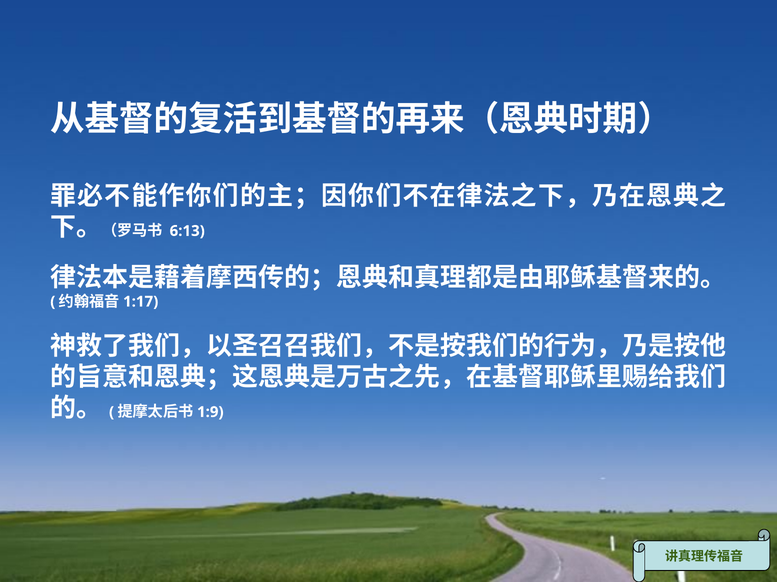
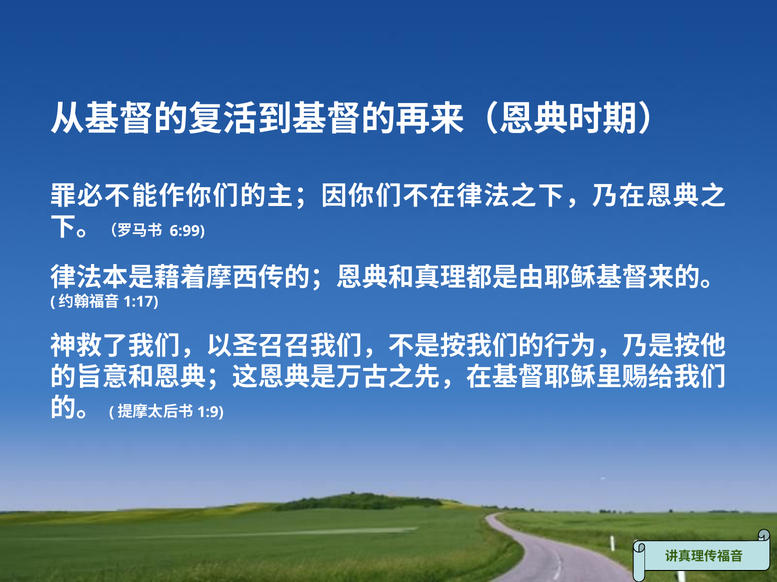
6:13: 6:13 -> 6:99 (187, 231)
